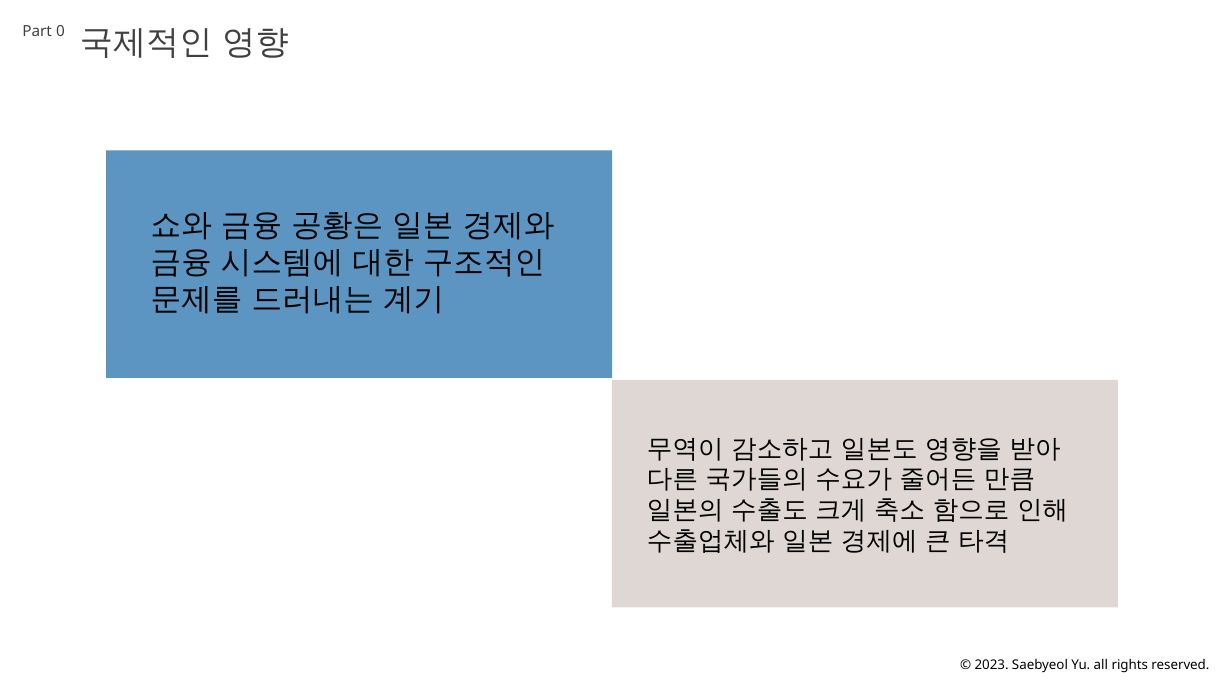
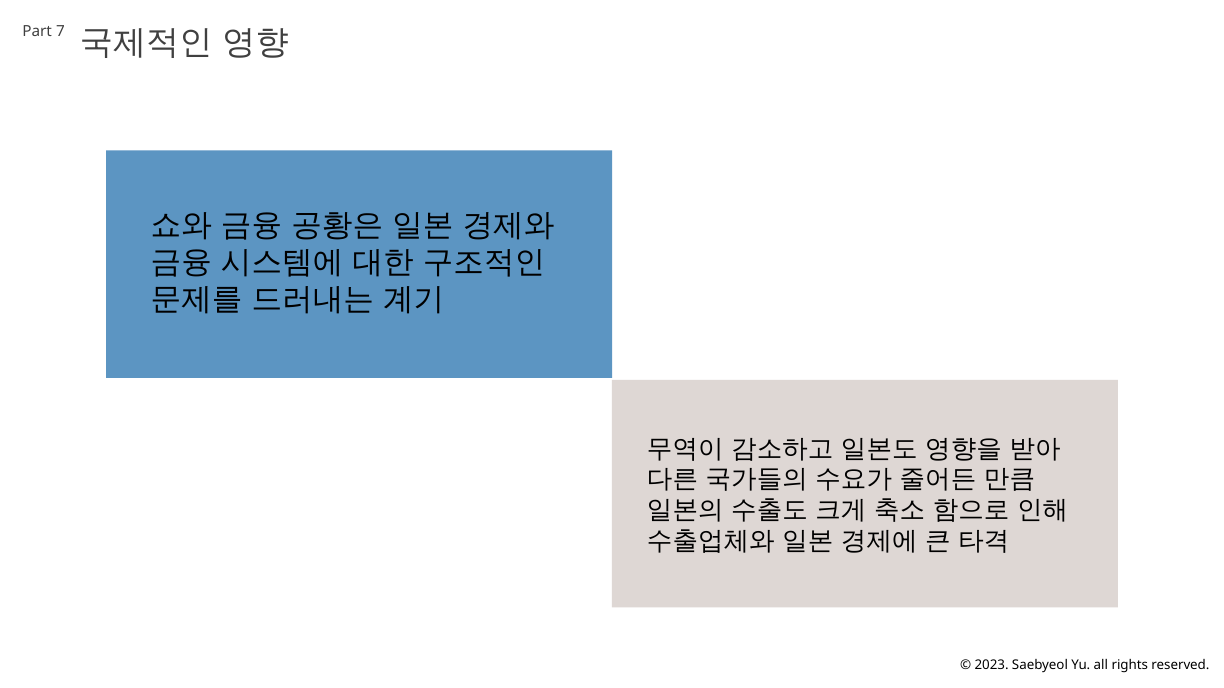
0: 0 -> 7 (60, 31)
